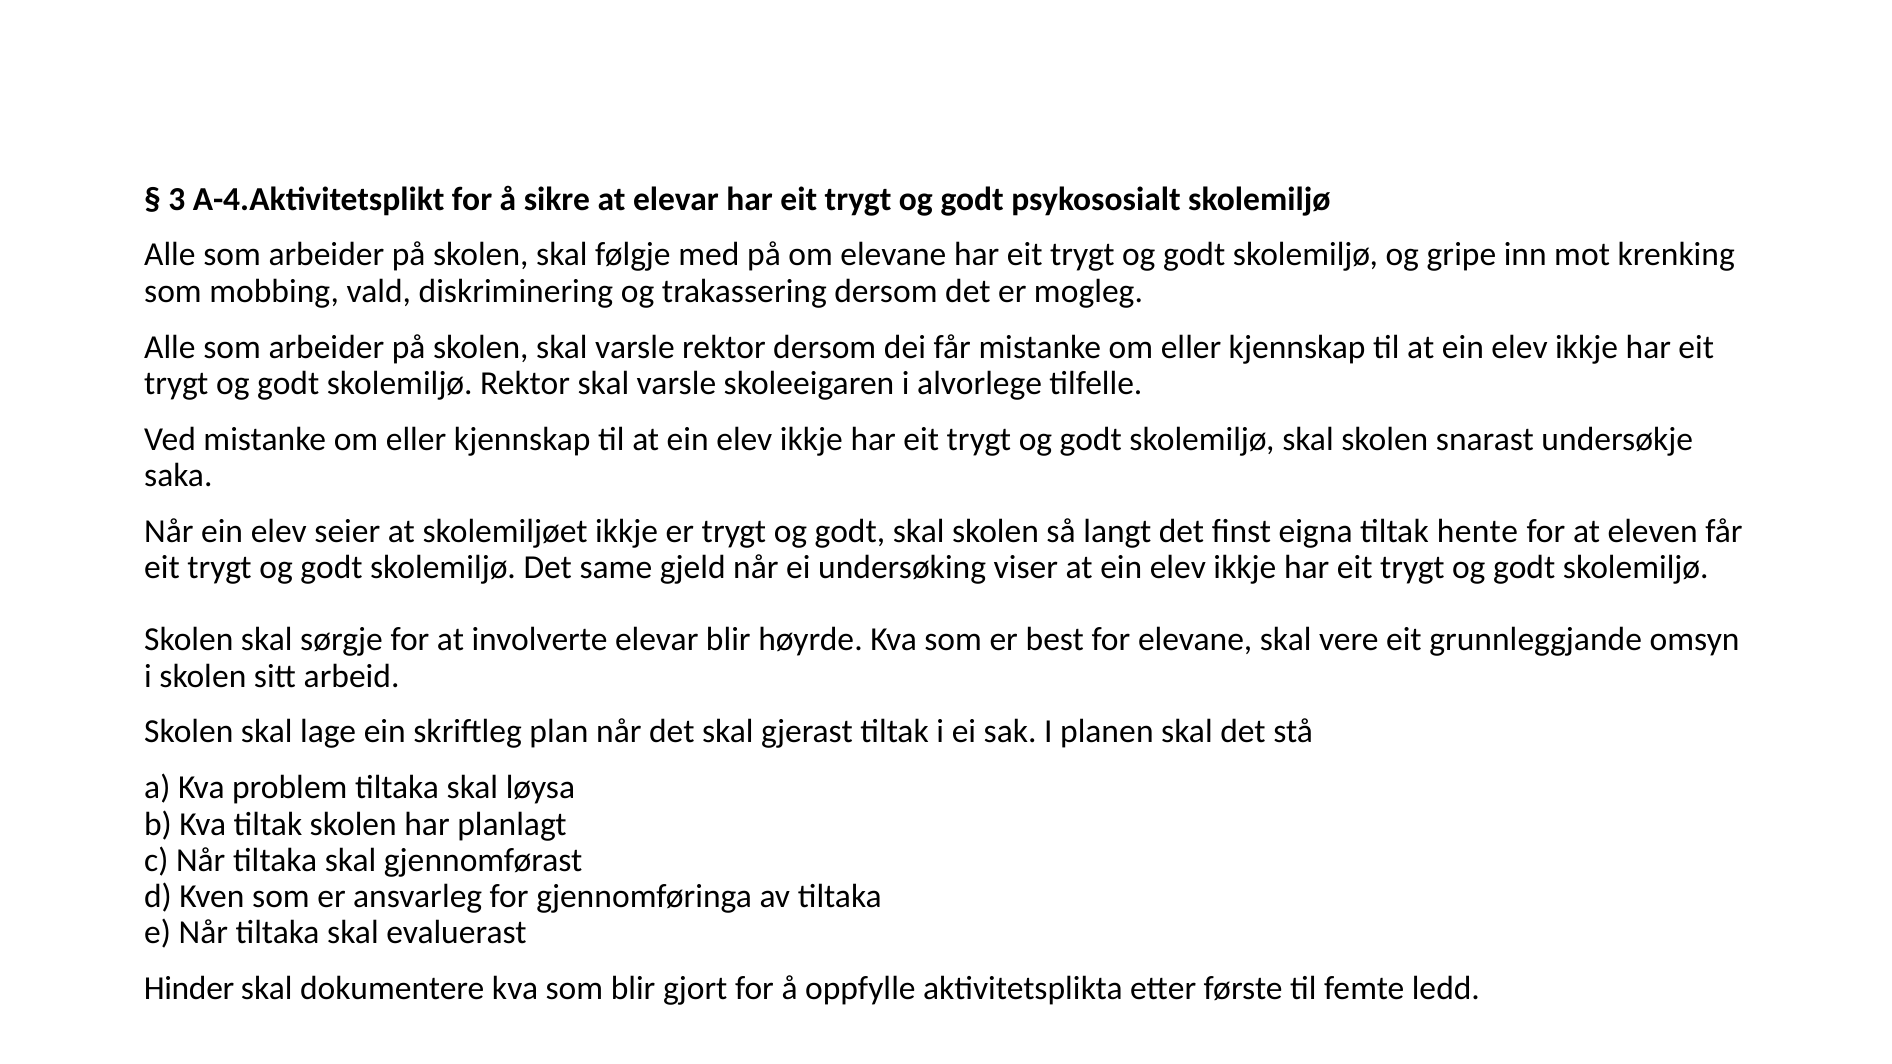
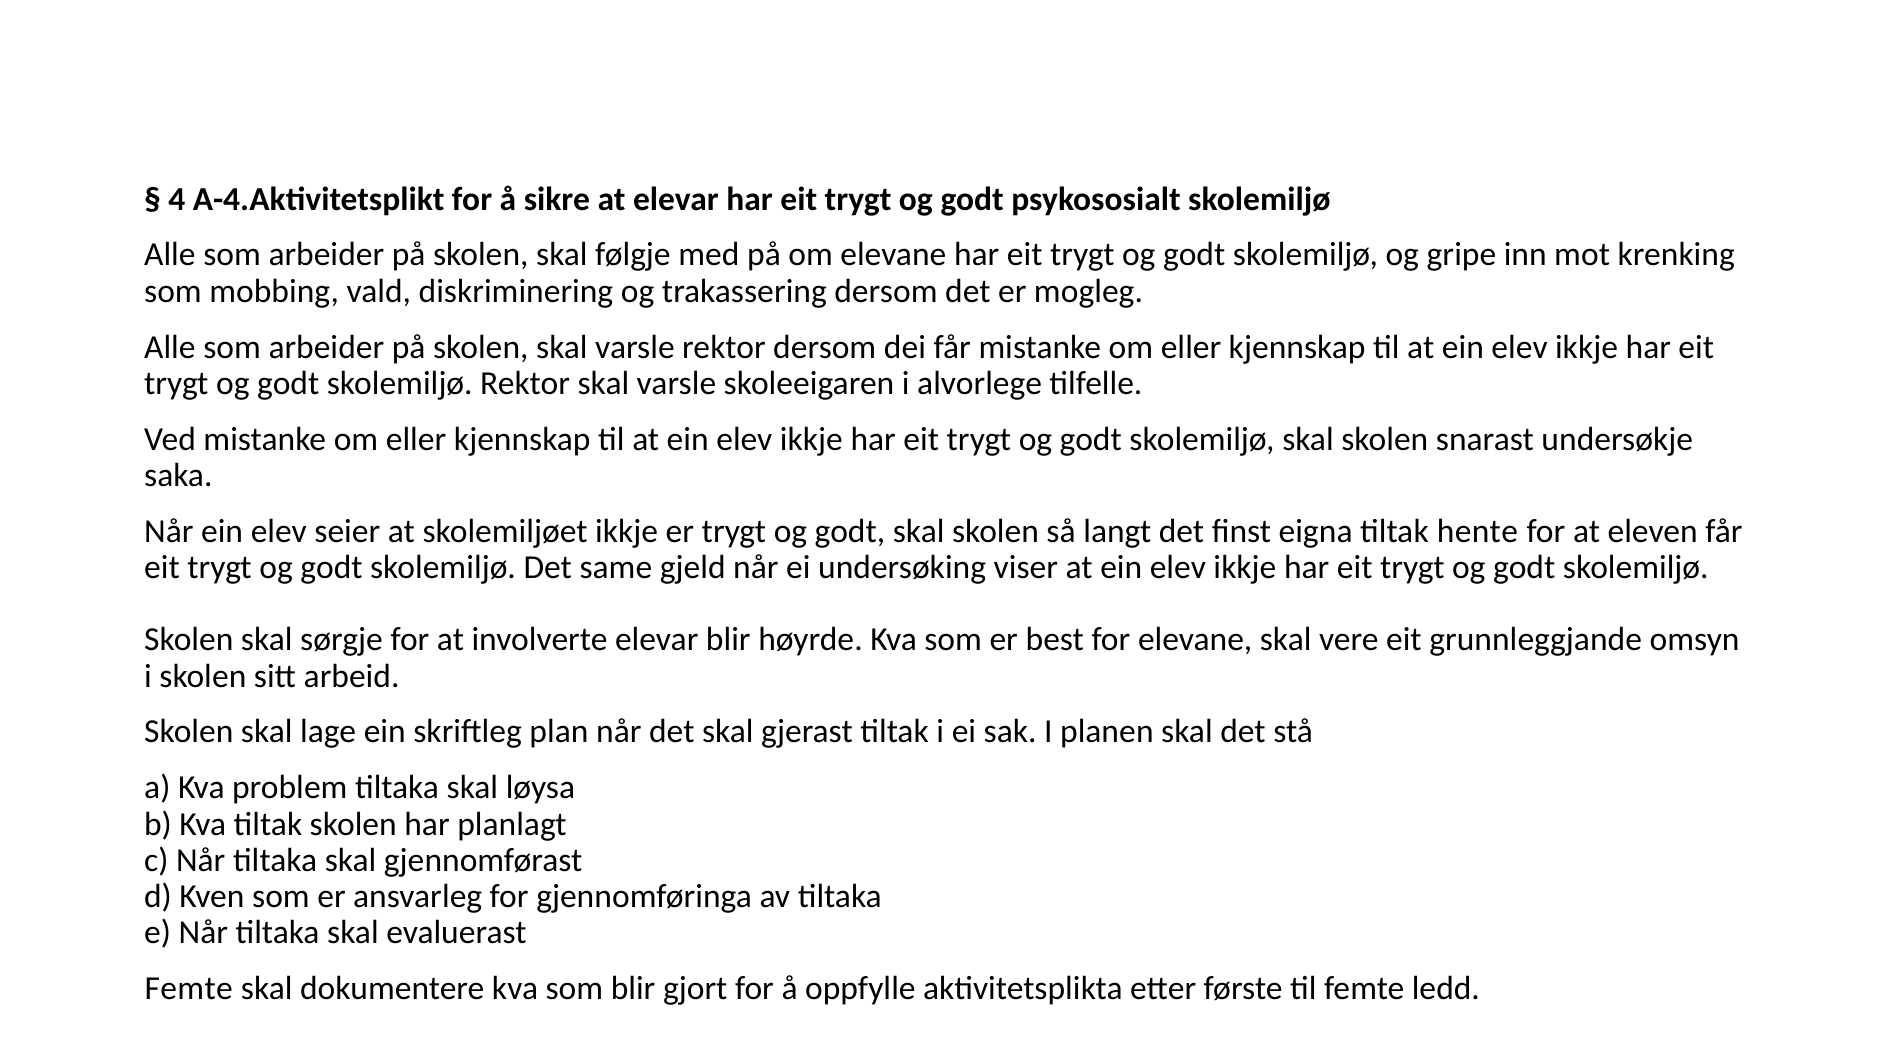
3: 3 -> 4 (177, 199)
Hinder: Hinder -> Femte (189, 989)
